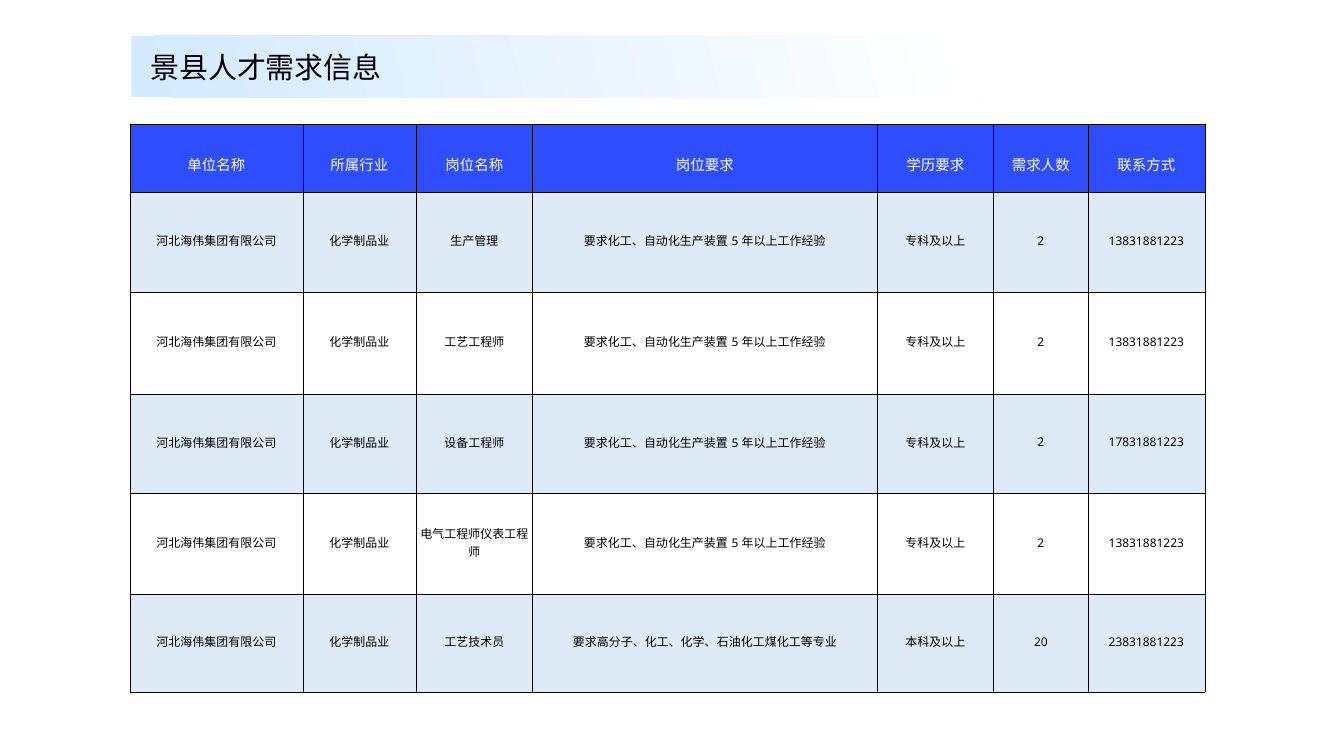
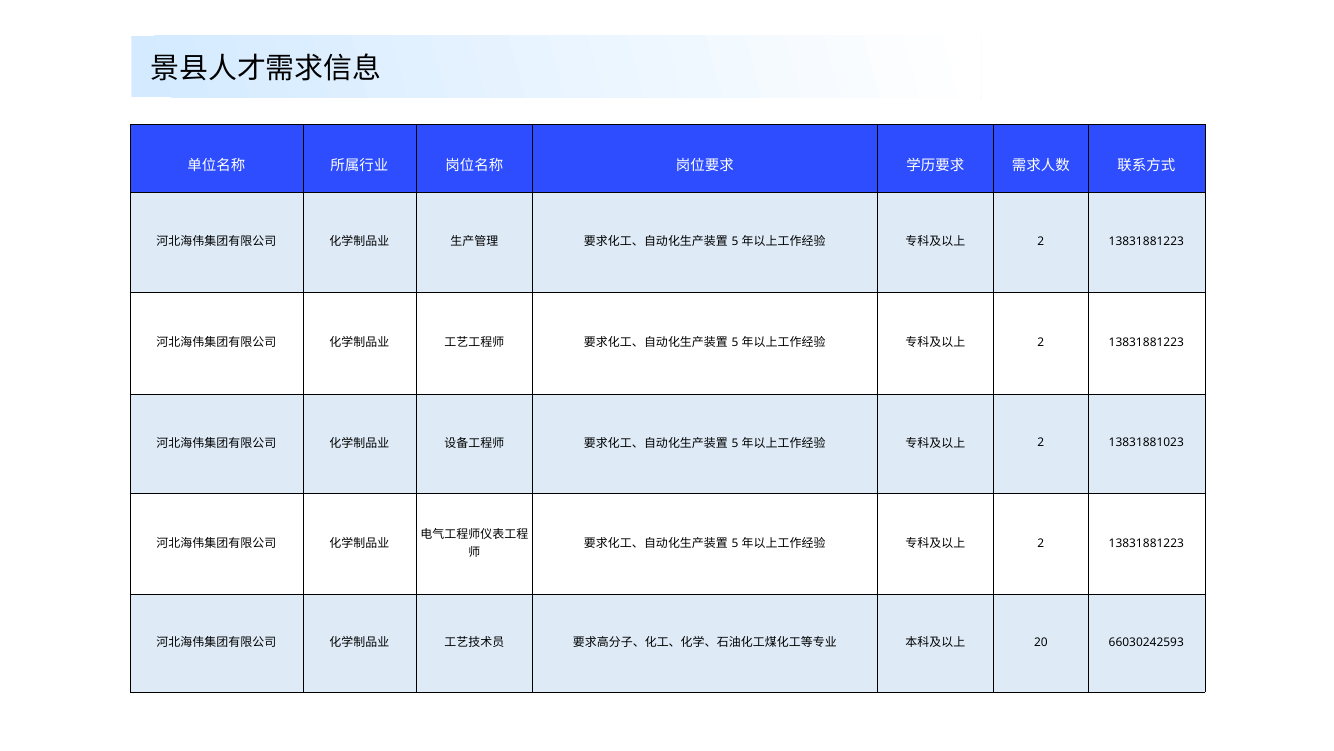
17831881223: 17831881223 -> 13831881023 (1146, 443)
23831881223: 23831881223 -> 66030242593 (1146, 642)
